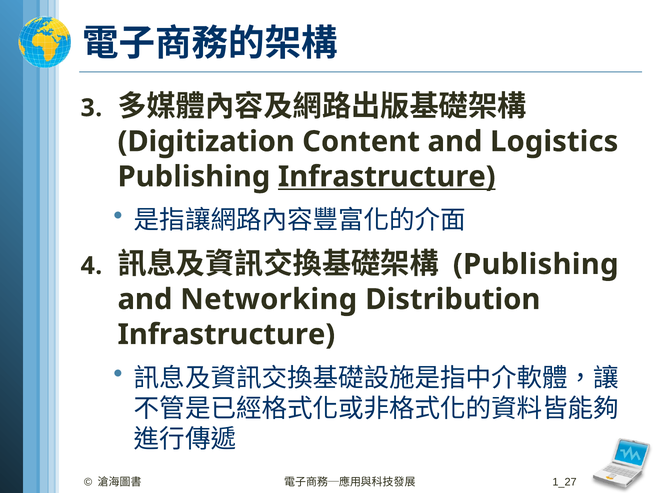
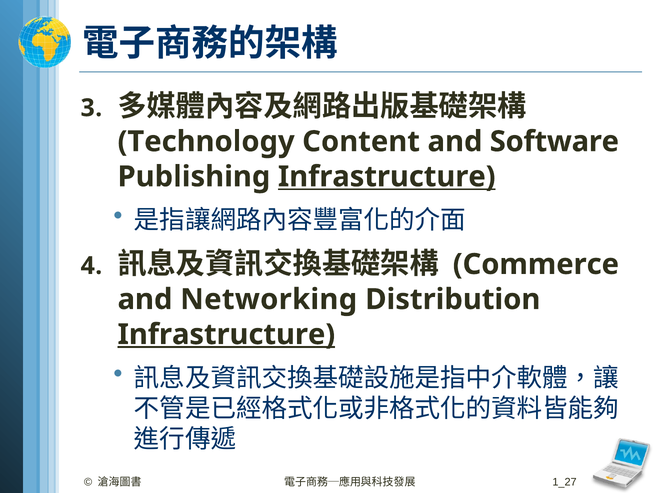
Digitization: Digitization -> Technology (206, 141)
Logistics: Logistics -> Software (554, 141)
Publishing: Publishing -> Commerce (536, 264)
Infrastructure underline: none -> present (226, 334)
